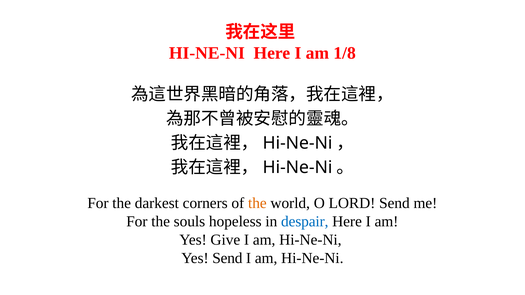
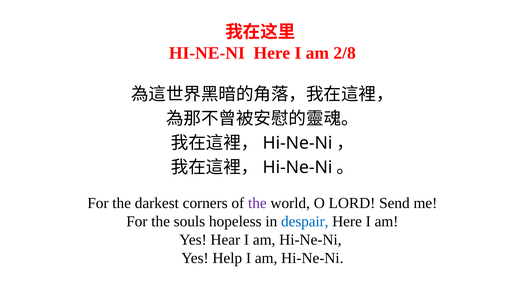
1/8: 1/8 -> 2/8 (345, 53)
the colour: orange -> purple (257, 203)
Give: Give -> Hear (225, 240)
Yes Send: Send -> Help (227, 259)
